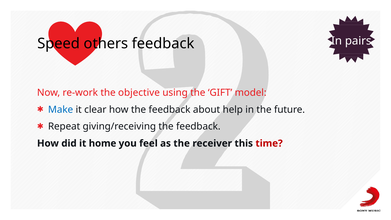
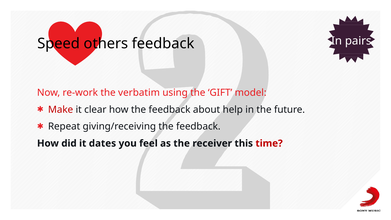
objective: objective -> verbatim (139, 93)
Make colour: blue -> red (61, 110)
home: home -> dates (102, 143)
